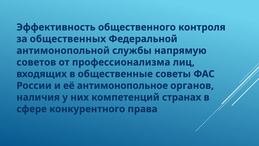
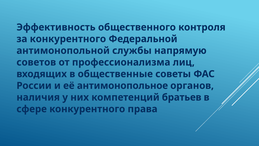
за общественных: общественных -> конкурентного (68, 39)
странах: странах -> братьев (182, 97)
